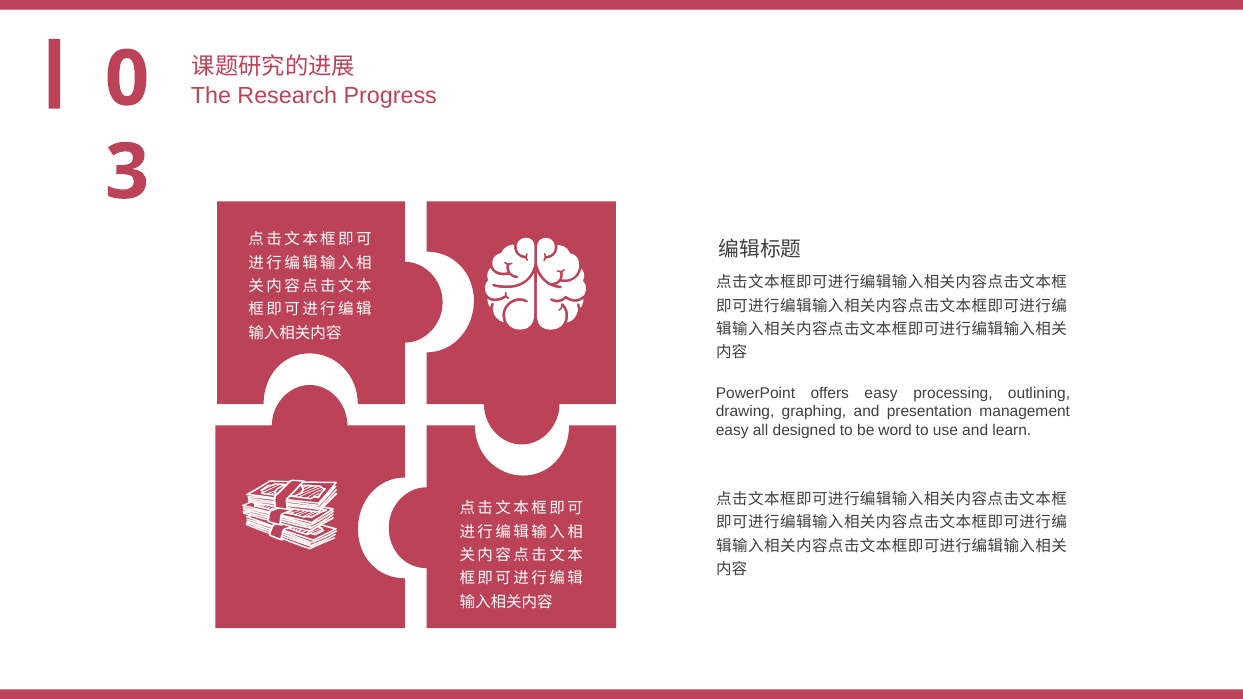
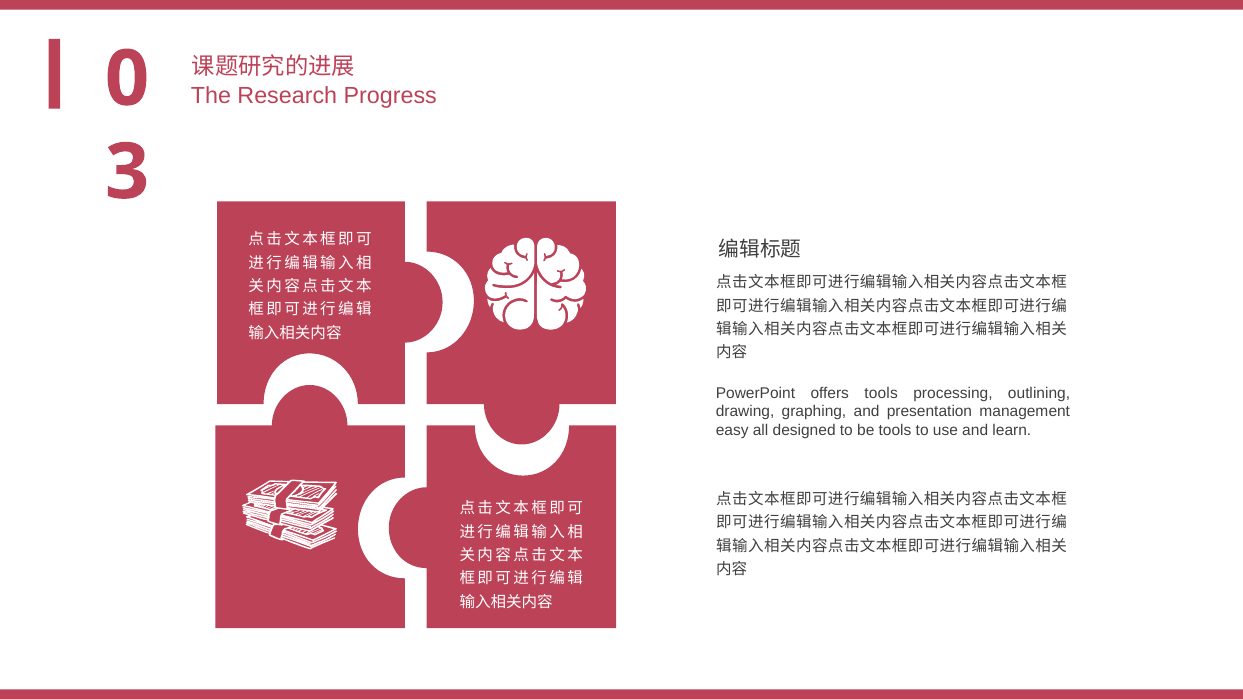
offers easy: easy -> tools (881, 393)
be word: word -> tools (895, 430)
